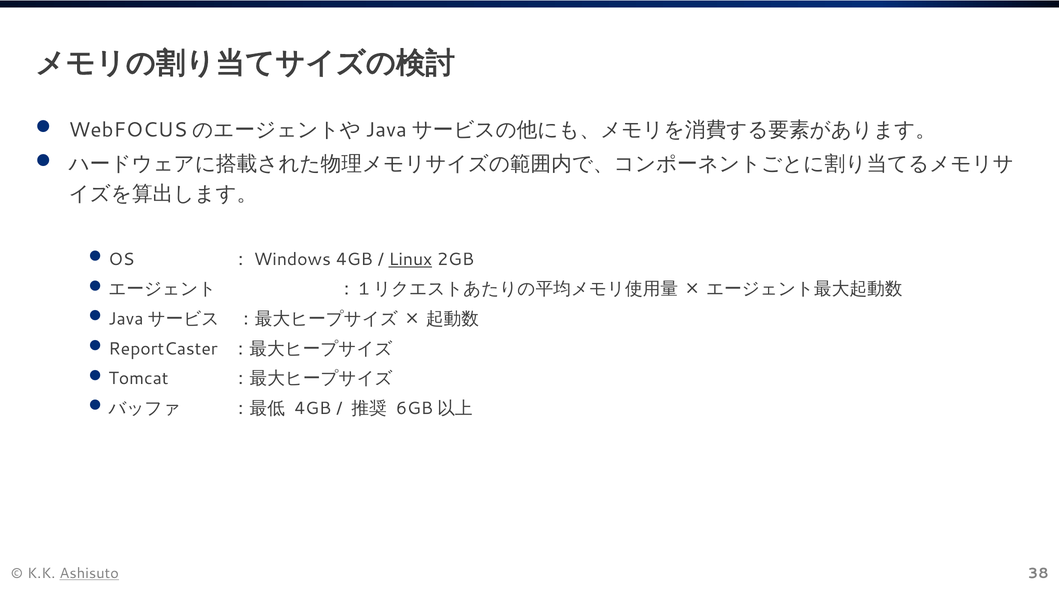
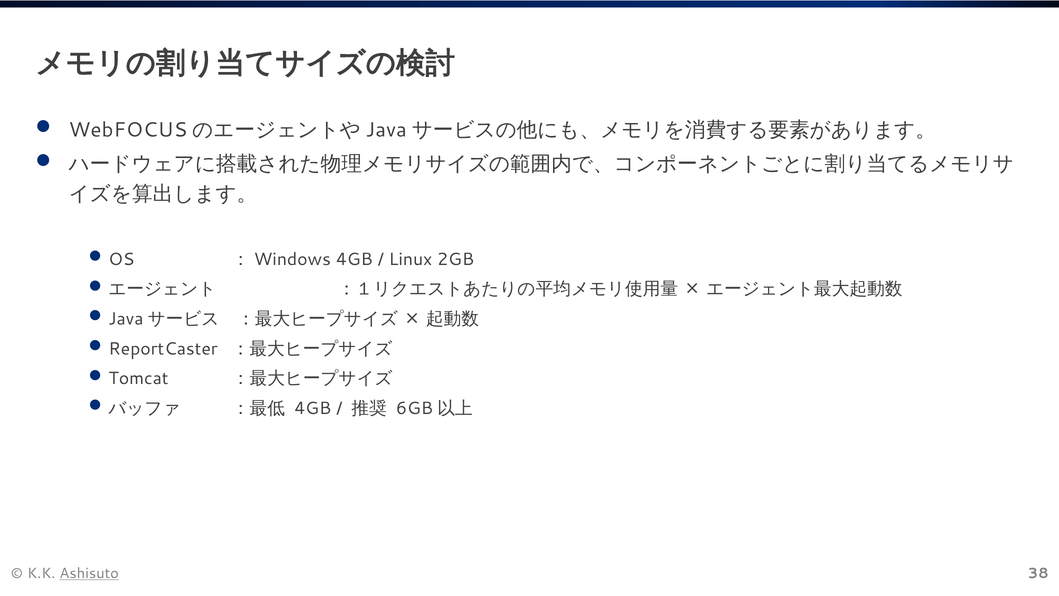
Linux underline: present -> none (410, 259)
